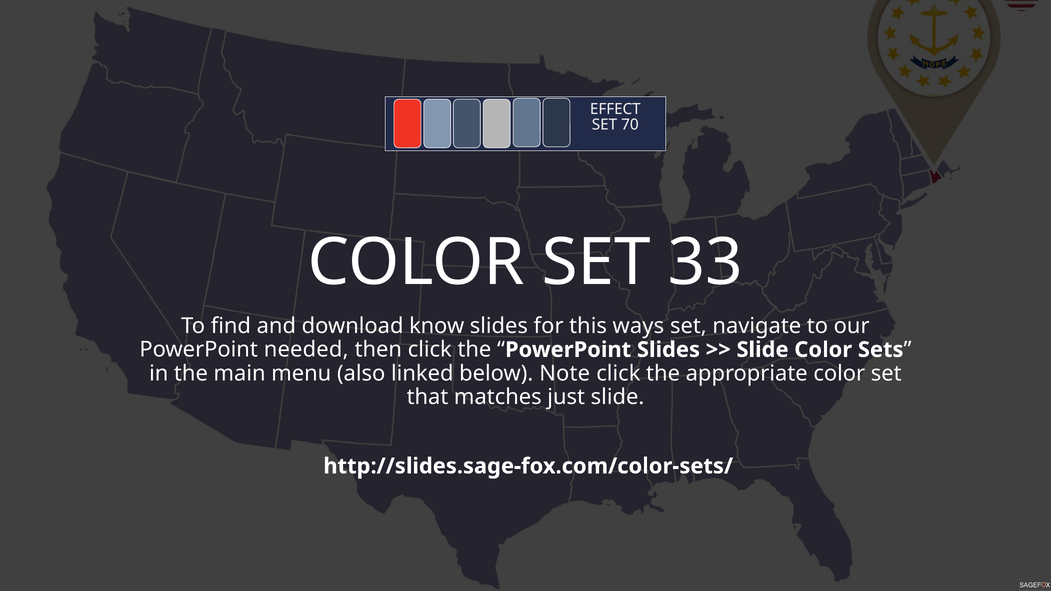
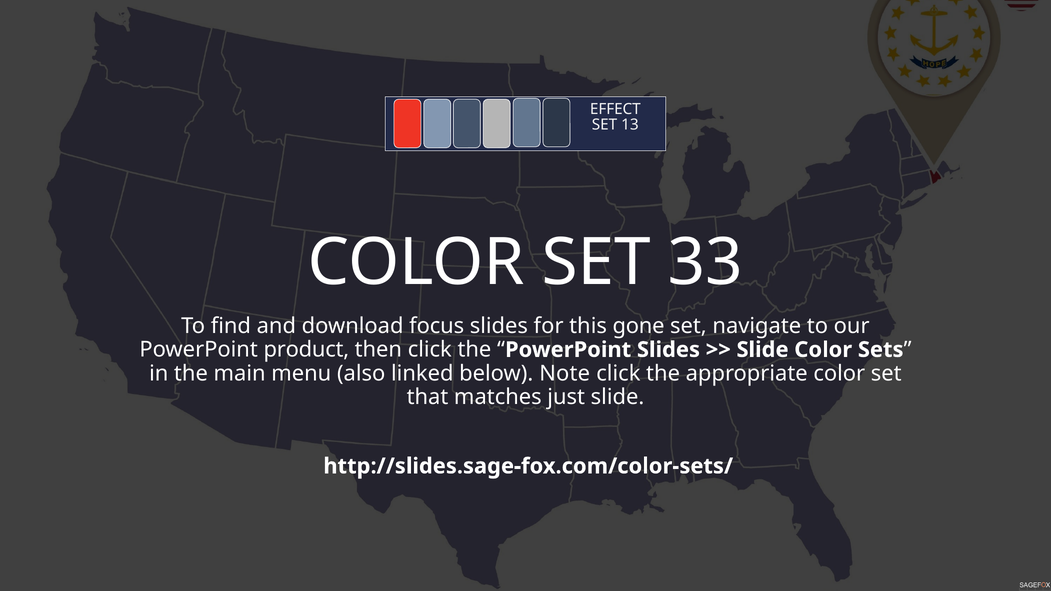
70: 70 -> 13 (630, 125)
know: know -> focus (437, 326)
ways: ways -> gone (639, 326)
needed: needed -> product (306, 350)
